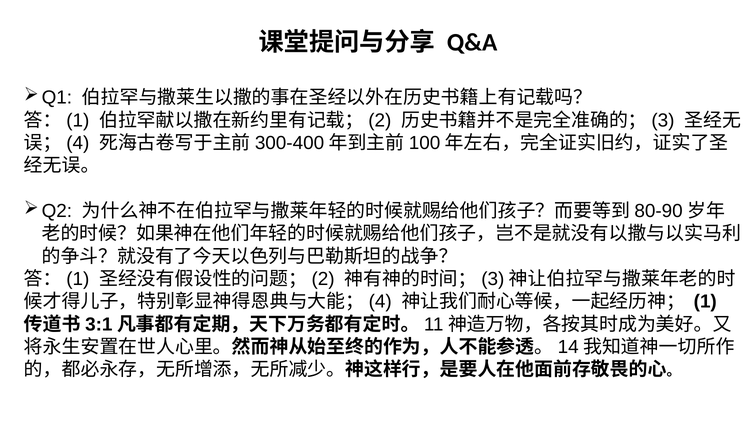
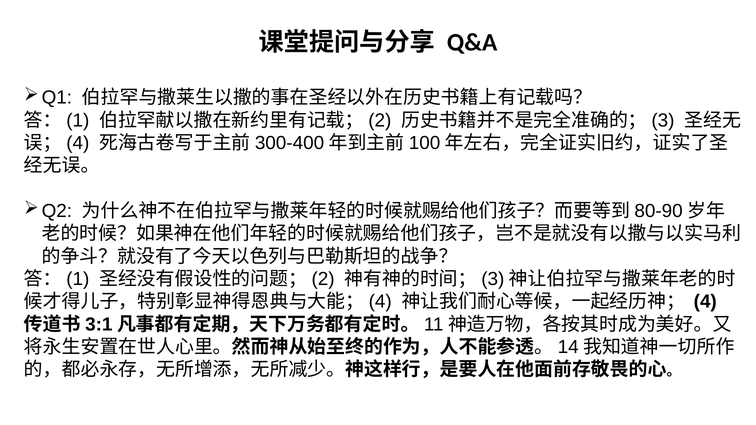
1: 1 -> 4 (705, 302)
